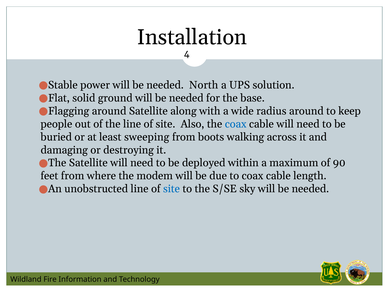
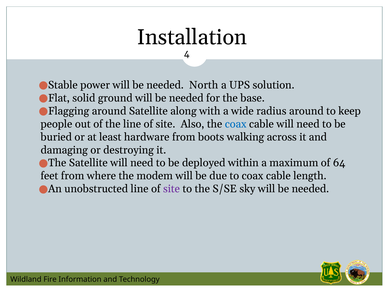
sweeping: sweeping -> hardware (147, 137)
90: 90 -> 64 (339, 163)
site colour: blue -> purple (171, 189)
